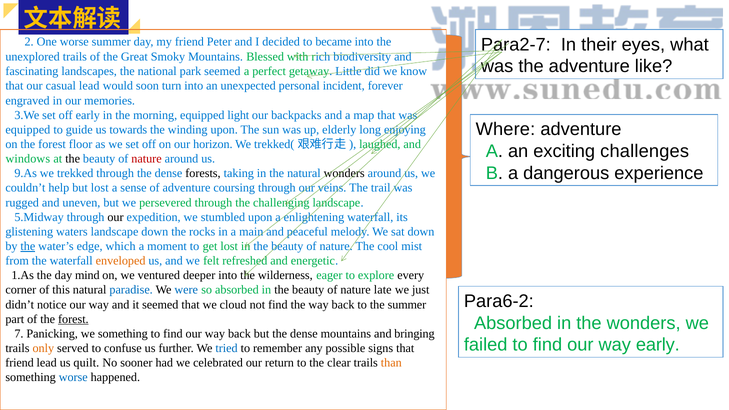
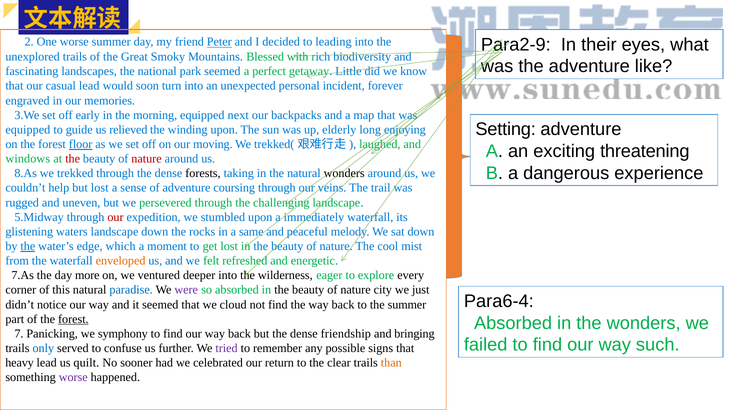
Para2-7: Para2-7 -> Para2-9 (516, 45)
Peter underline: none -> present (219, 42)
became: became -> leading (333, 42)
light: light -> next (238, 115)
Where: Where -> Setting (506, 129)
towards: towards -> relieved (128, 130)
floor underline: none -> present (81, 144)
horizon: horizon -> moving (213, 144)
challenges: challenges -> threatening (645, 151)
the colour: black -> red (73, 159)
9.As: 9.As -> 8.As (26, 173)
our colour: black -> red (116, 217)
enlightening: enlightening -> immediately (314, 217)
main: main -> same (251, 232)
1.As: 1.As -> 7.As (23, 275)
mind: mind -> more (87, 275)
were colour: blue -> purple (186, 290)
late: late -> city (383, 290)
Para6-2: Para6-2 -> Para6-4 (499, 301)
we something: something -> symphony (123, 334)
dense mountains: mountains -> friendship (346, 334)
way early: early -> such (658, 345)
only colour: orange -> blue (43, 348)
tried colour: blue -> purple (227, 348)
friend: friend -> heavy (20, 363)
worse colour: blue -> purple (73, 377)
